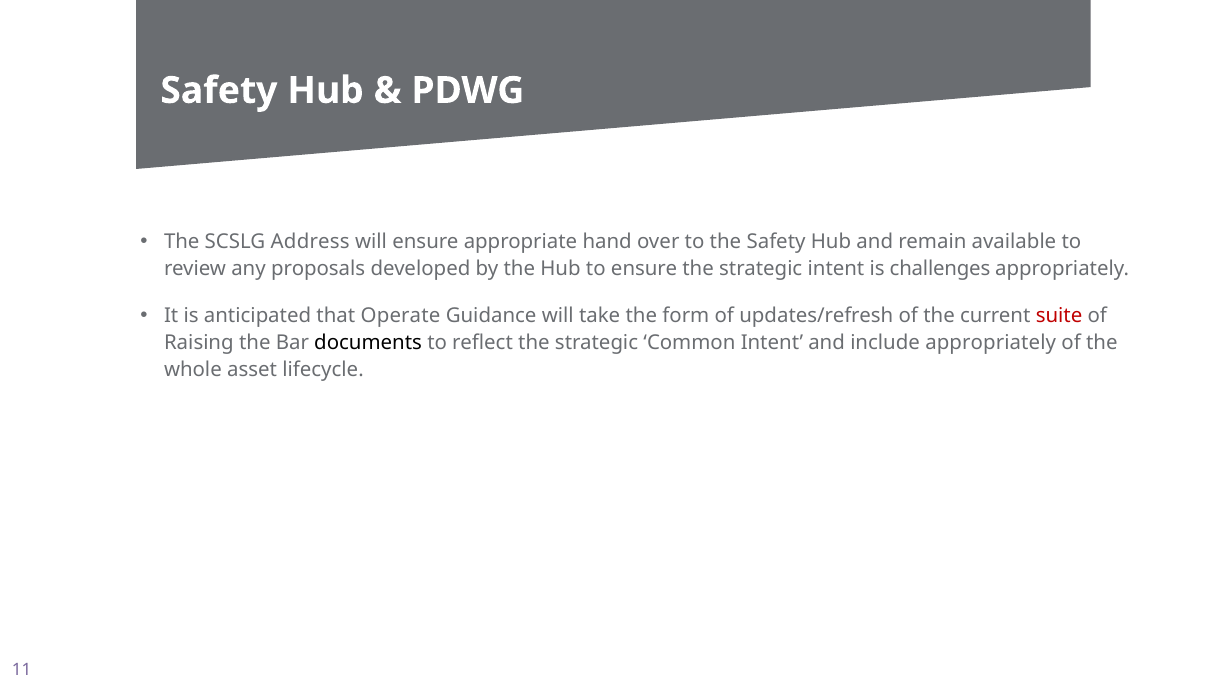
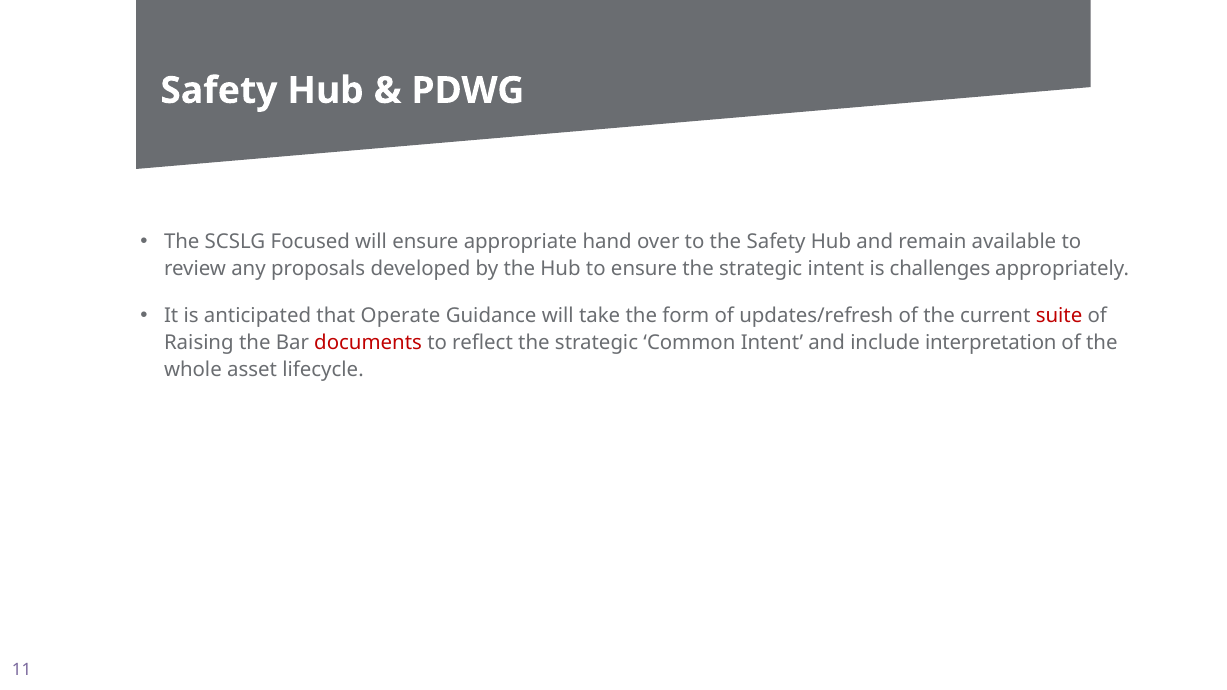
Address: Address -> Focused (310, 242)
documents colour: black -> red (368, 343)
include appropriately: appropriately -> interpretation (991, 343)
